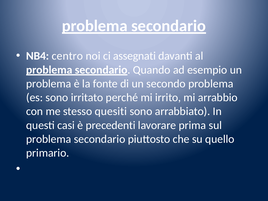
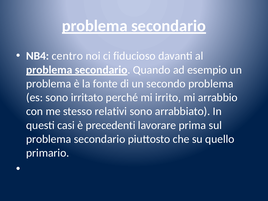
assegnati: assegnati -> fiducioso (134, 56)
quesiti: quesiti -> relativi (111, 111)
